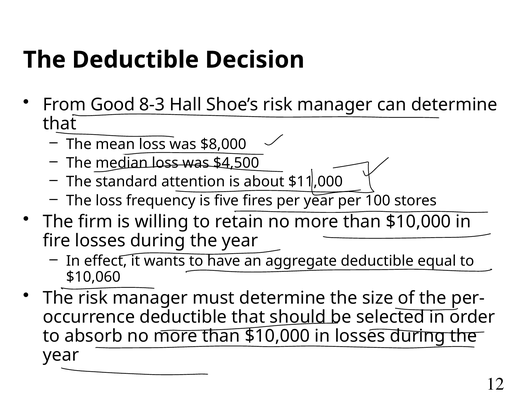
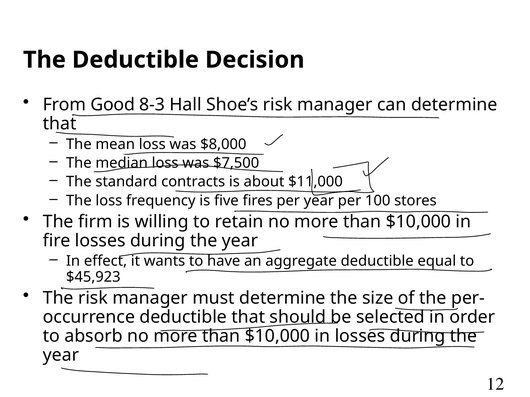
$4,500: $4,500 -> $7,500 (236, 163)
attention: attention -> contracts (193, 182)
$10,060: $10,060 -> $45,923 (93, 277)
